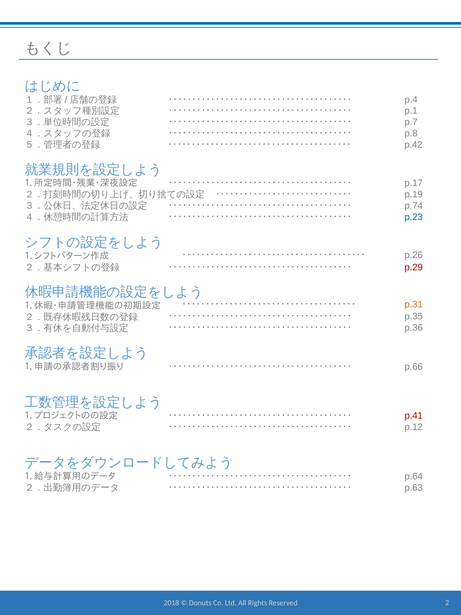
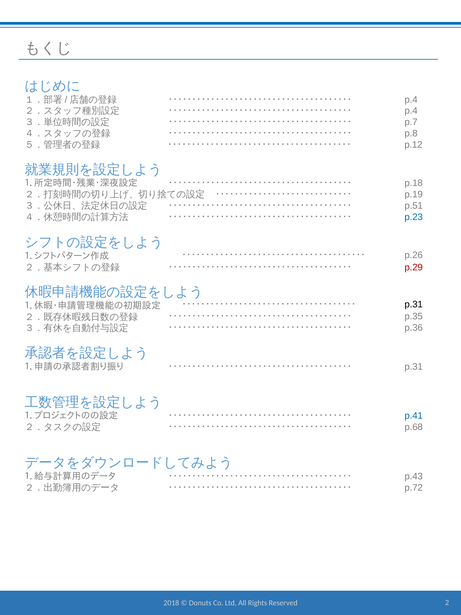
p.1: p.1 -> p.4 (411, 111)
p.42: p.42 -> p.12 (413, 145)
p.17: p.17 -> p.18 (414, 183)
p.74: p.74 -> p.51 (414, 206)
p.31 colour: orange -> black (414, 304)
p.66: p.66 -> p.31 (414, 366)
p.41 colour: red -> blue (414, 416)
p.12: p.12 -> p.68 (414, 427)
p.64: p.64 -> p.43 (414, 476)
p.63: p.63 -> p.72 (414, 487)
